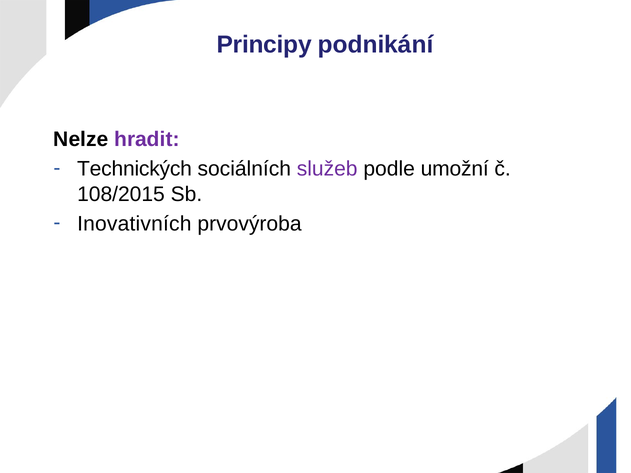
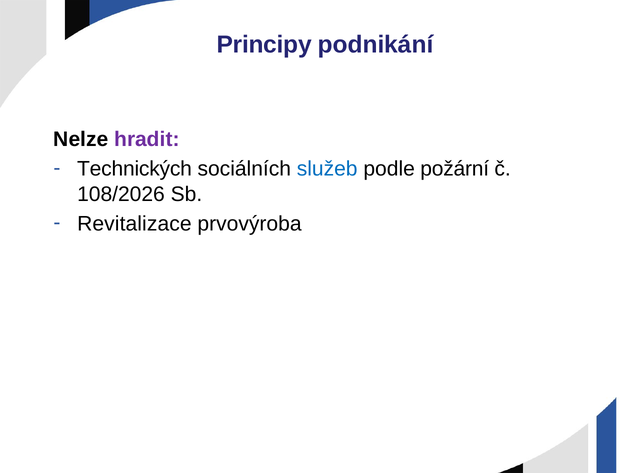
služeb colour: purple -> blue (327, 169)
umožní: umožní -> požární (455, 169)
108/2015: 108/2015 -> 108/2026 (121, 194)
Inovativních: Inovativních -> Revitalizace (134, 224)
